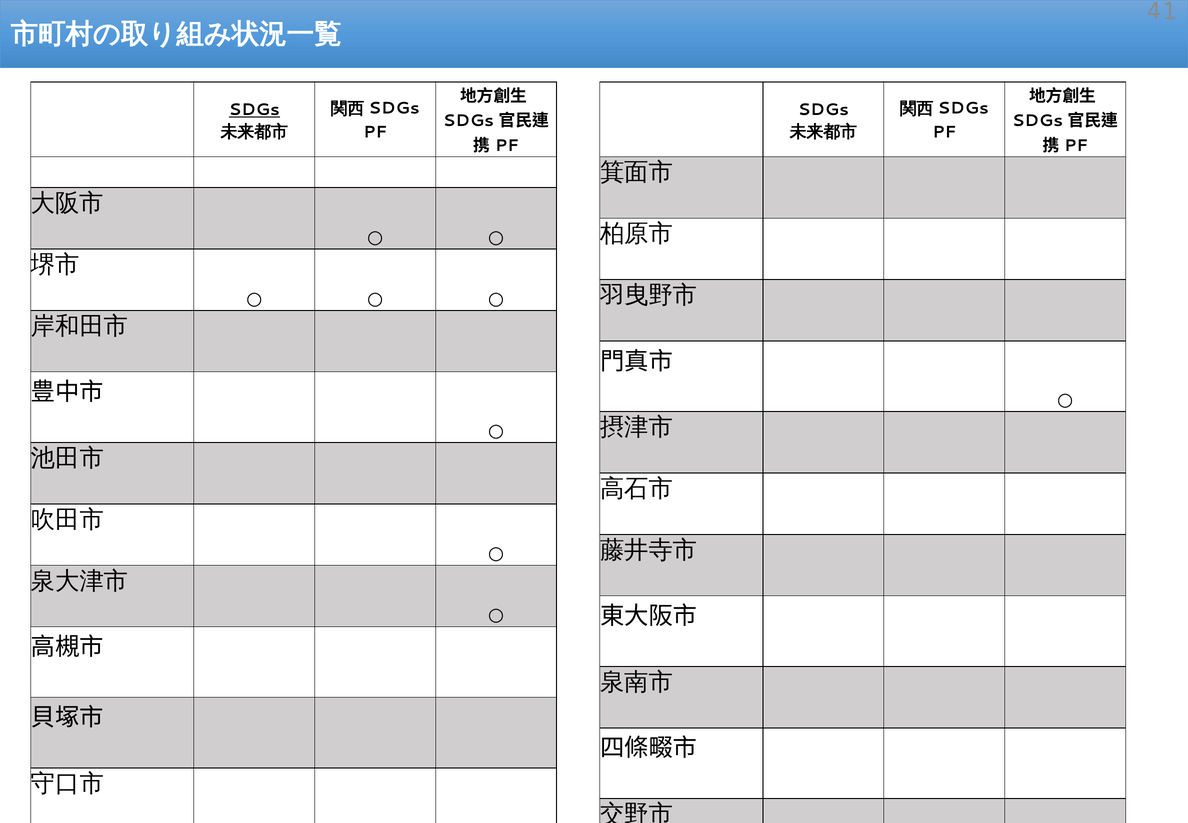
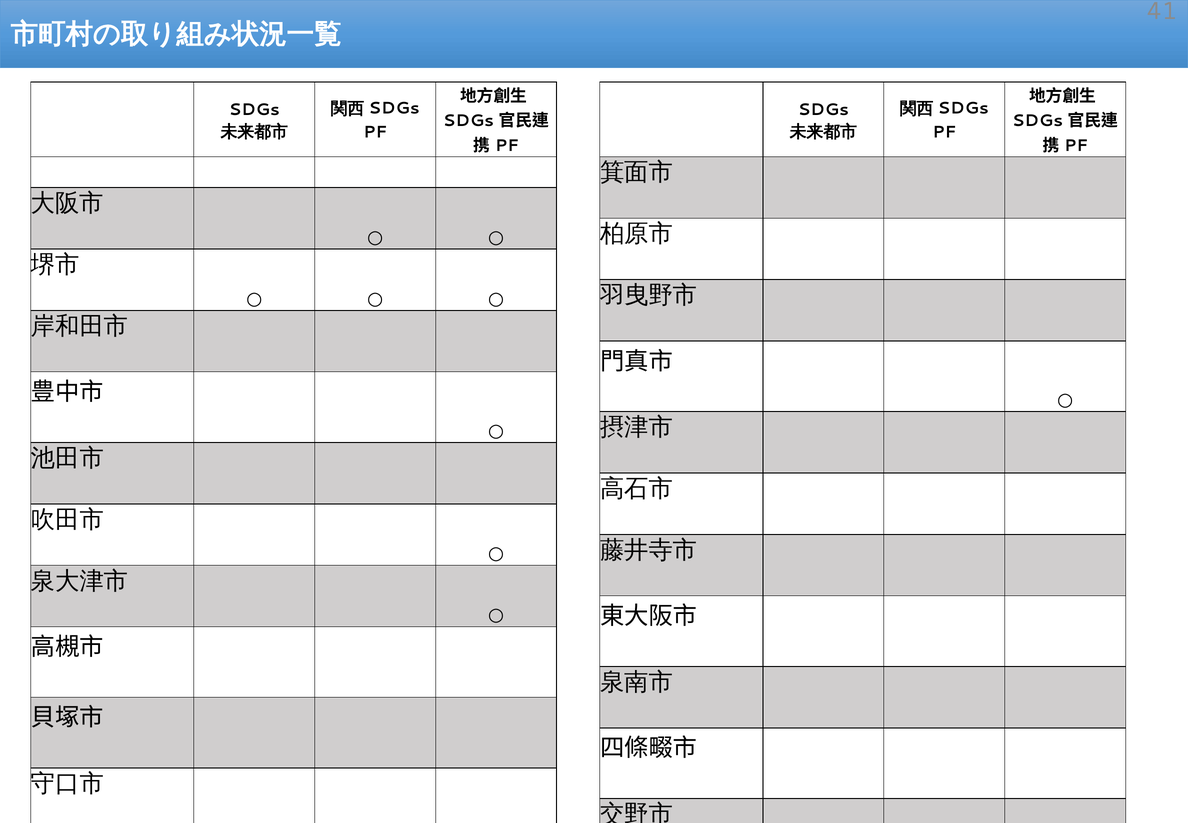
SDGs underline: present -> none (254, 110)
